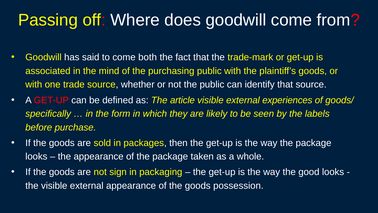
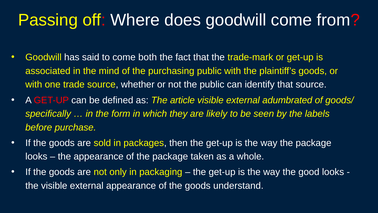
experiences: experiences -> adumbrated (287, 100)
sign: sign -> only (118, 172)
possession: possession -> understand (238, 185)
